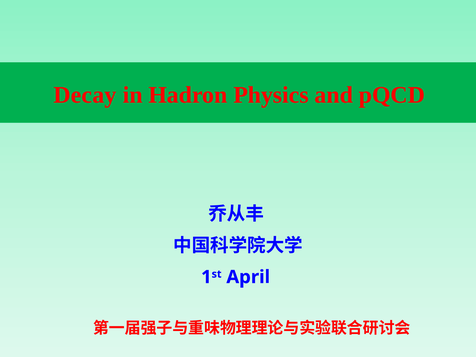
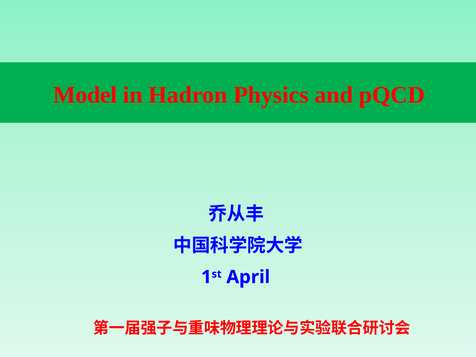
Decay: Decay -> Model (85, 95)
